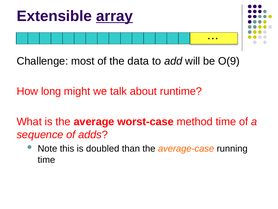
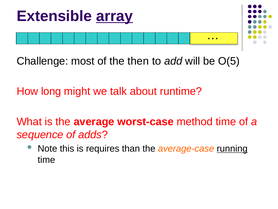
data: data -> then (138, 61)
O(9: O(9 -> O(5 (229, 61)
doubled: doubled -> requires (103, 148)
running underline: none -> present (232, 148)
